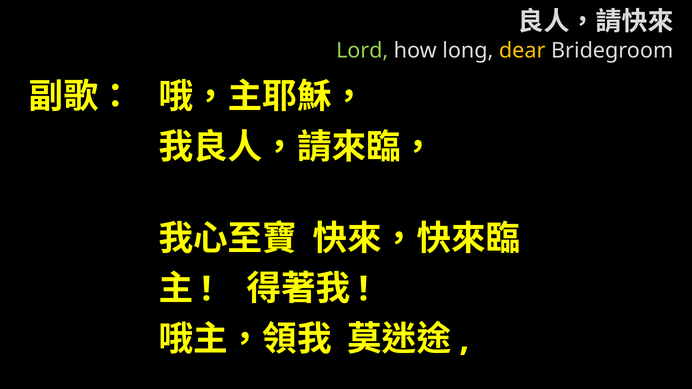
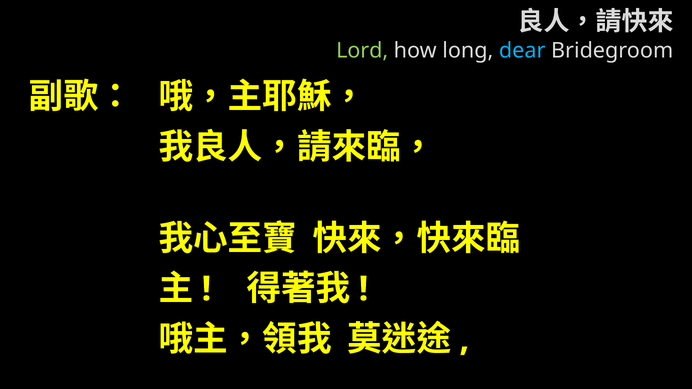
dear colour: yellow -> light blue (522, 51)
